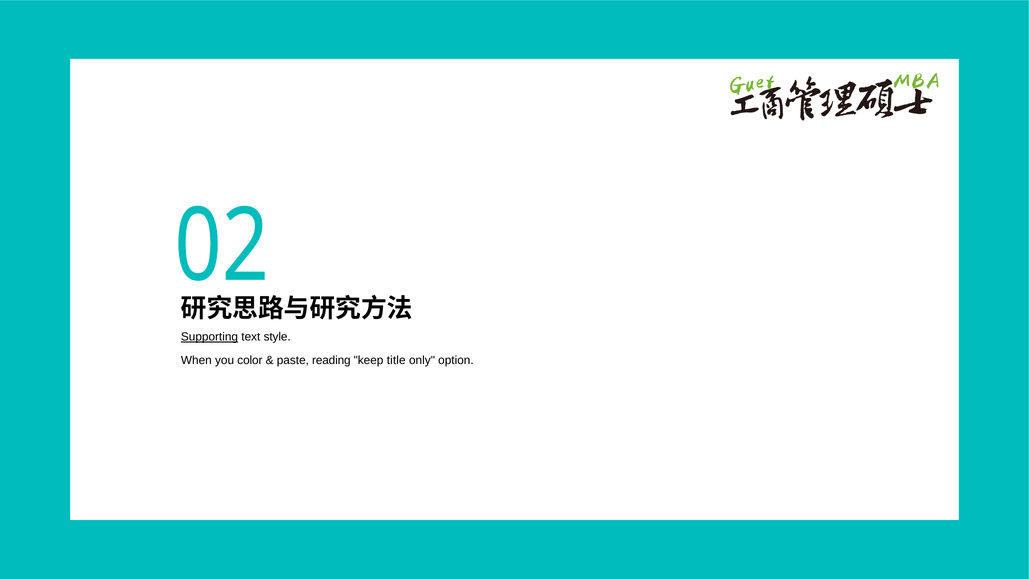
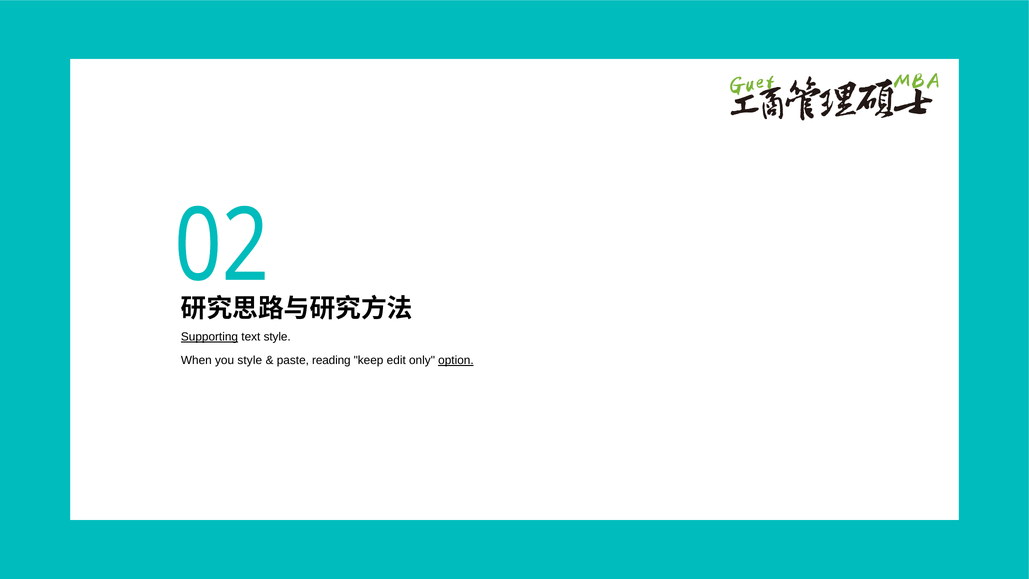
you color: color -> style (250, 360)
title: title -> edit (396, 360)
option underline: none -> present (456, 360)
